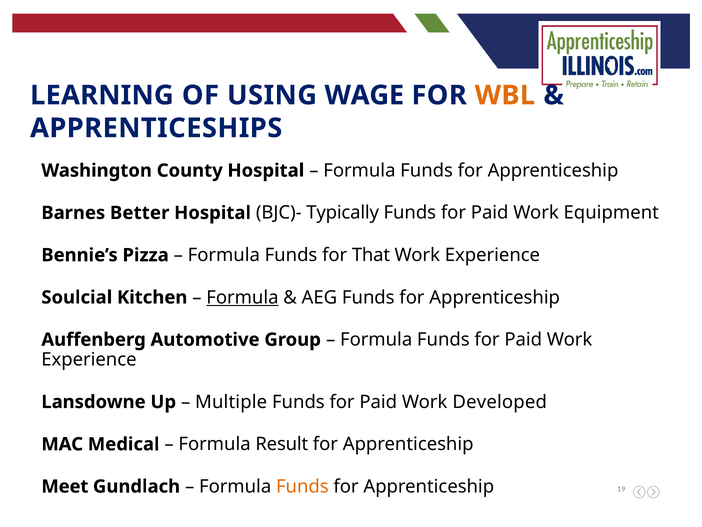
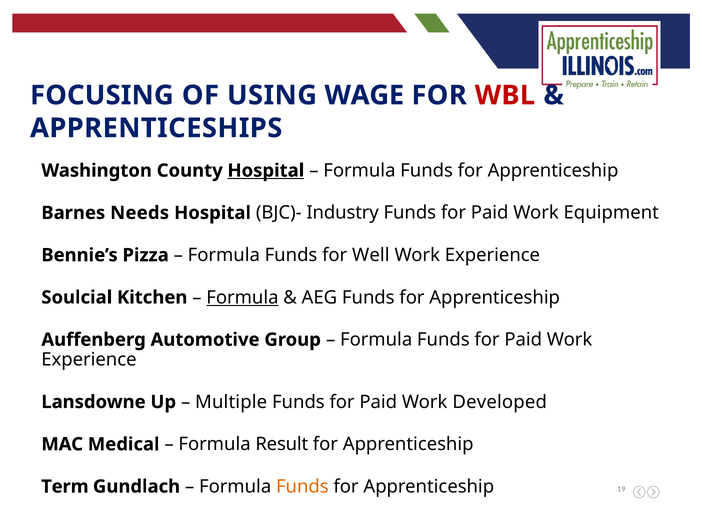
LEARNING: LEARNING -> FOCUSING (102, 95)
WBL colour: orange -> red (505, 95)
Hospital underline: none -> present (266, 170)
Better: Better -> Needs (140, 213)
Typically: Typically -> Industry (343, 213)
That: That -> Well (371, 255)
Meet: Meet -> Term (65, 486)
